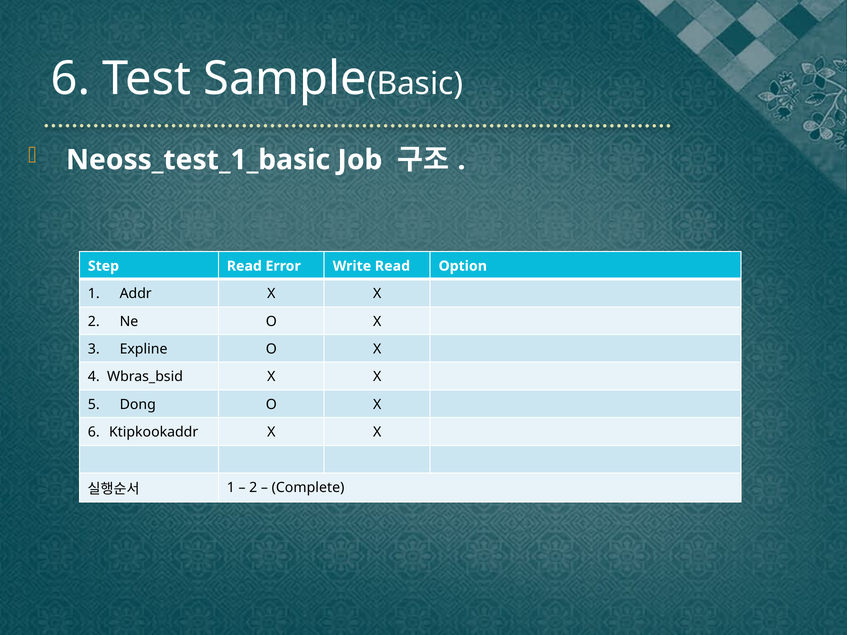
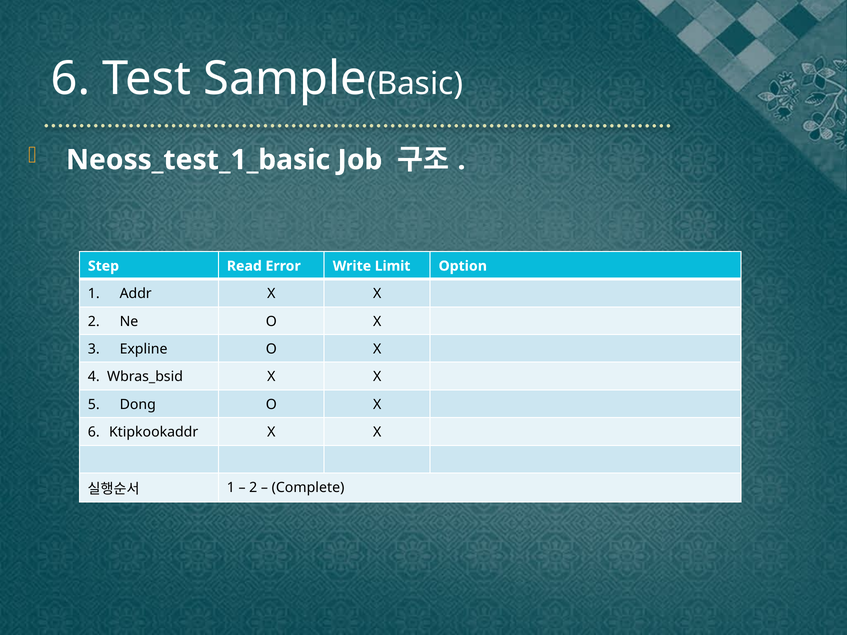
Write Read: Read -> Limit (393, 266)
